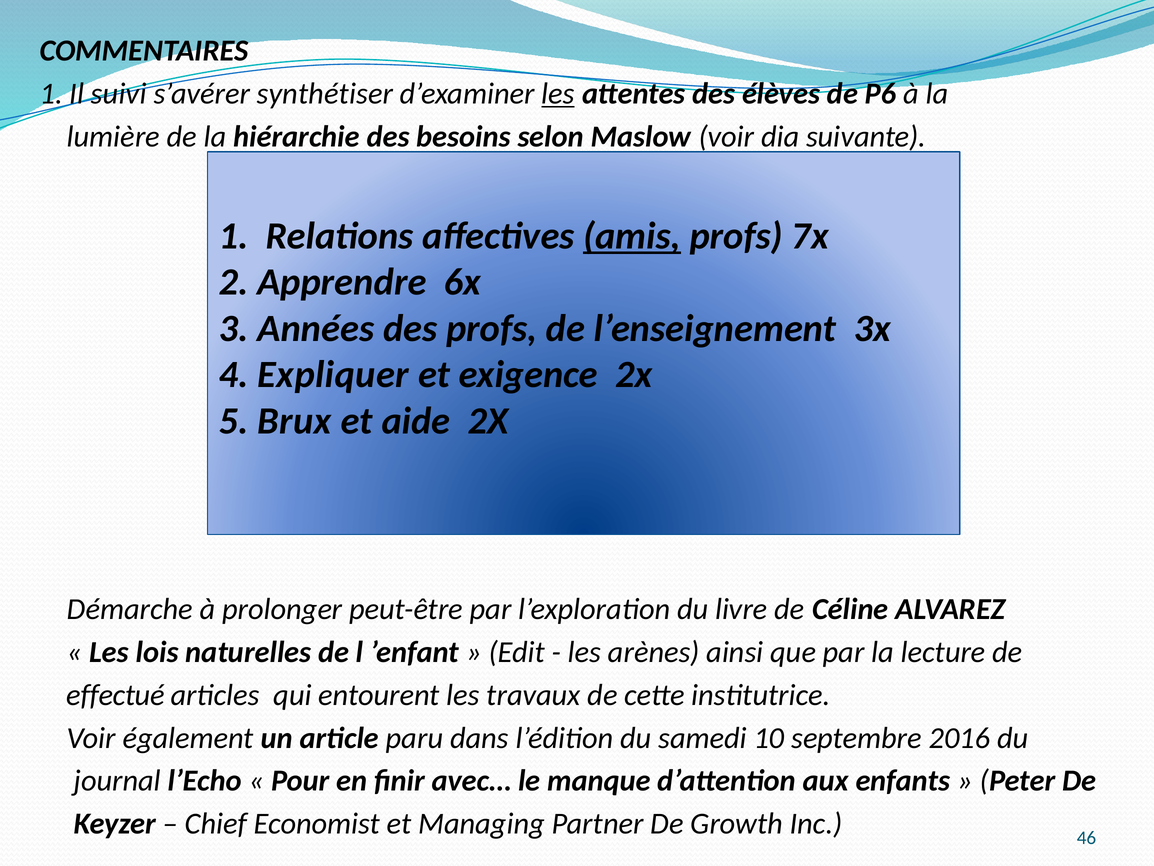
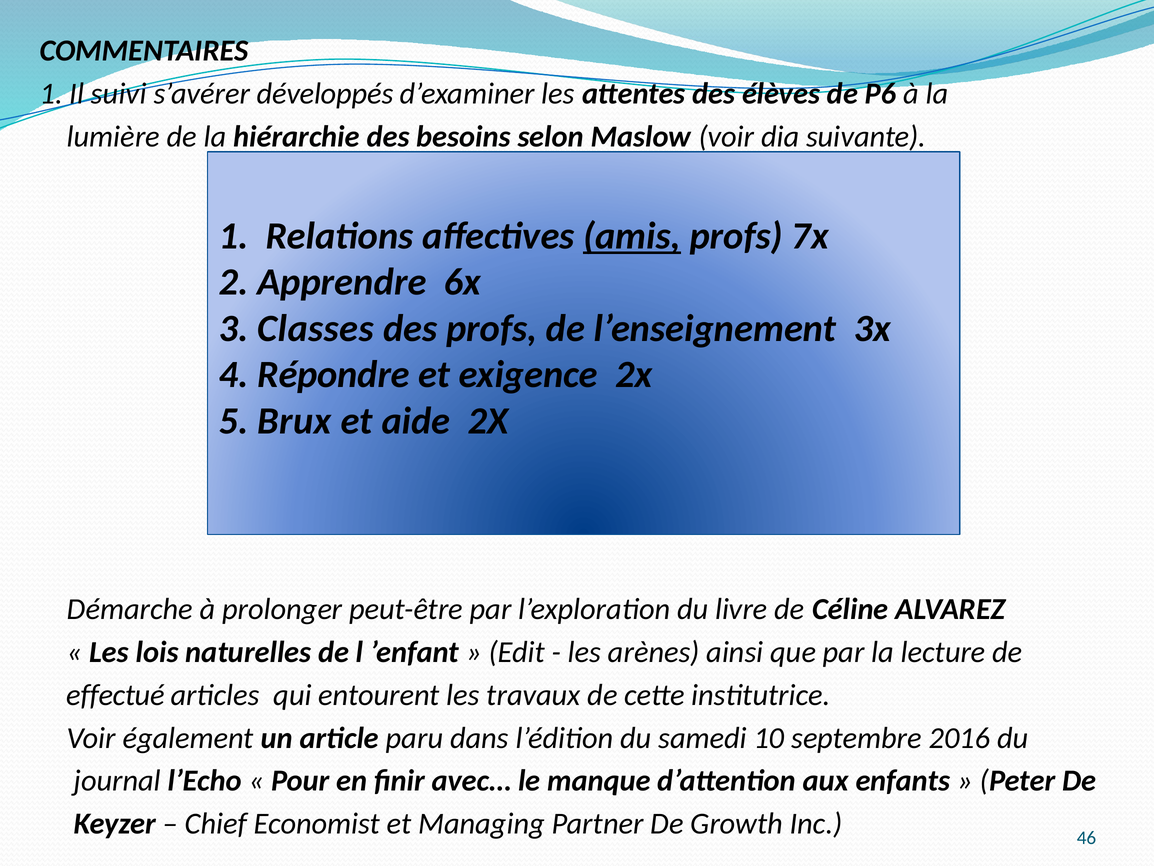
synthétiser: synthétiser -> développés (325, 94)
les underline: present -> none (558, 94)
Années: Années -> Classes (316, 328)
Expliquer: Expliquer -> Répondre (333, 374)
